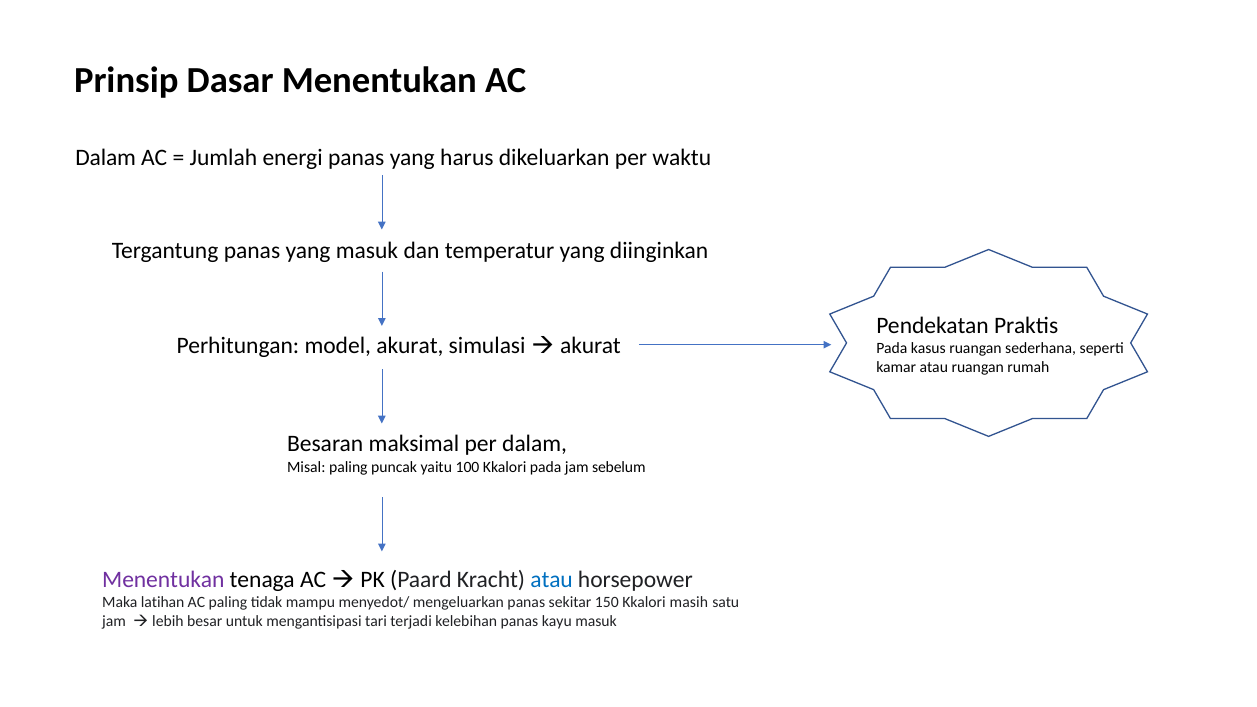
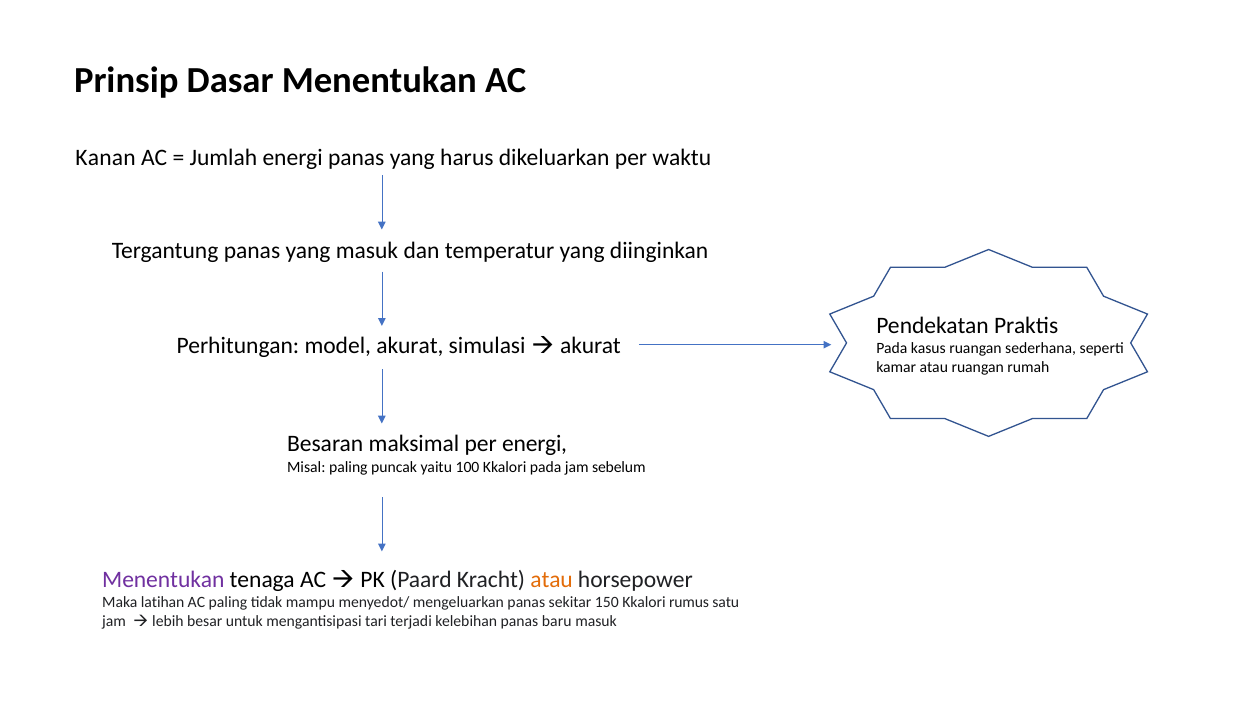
Dalam: Dalam -> Kanan (106, 158)
per dalam: dalam -> energi (535, 444)
atau colour: blue -> orange (552, 580)
masih: masih -> rumus (689, 603)
kayu: kayu -> baru (557, 622)
